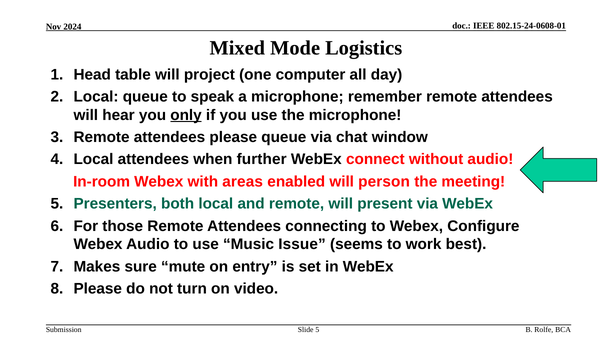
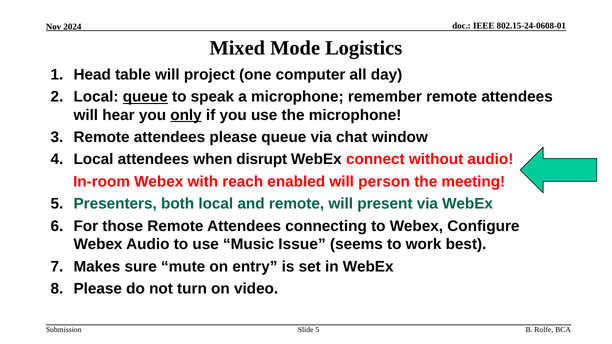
queue underline: none -> present (145, 97)
further: further -> disrupt (262, 160)
areas: areas -> reach (243, 182)
